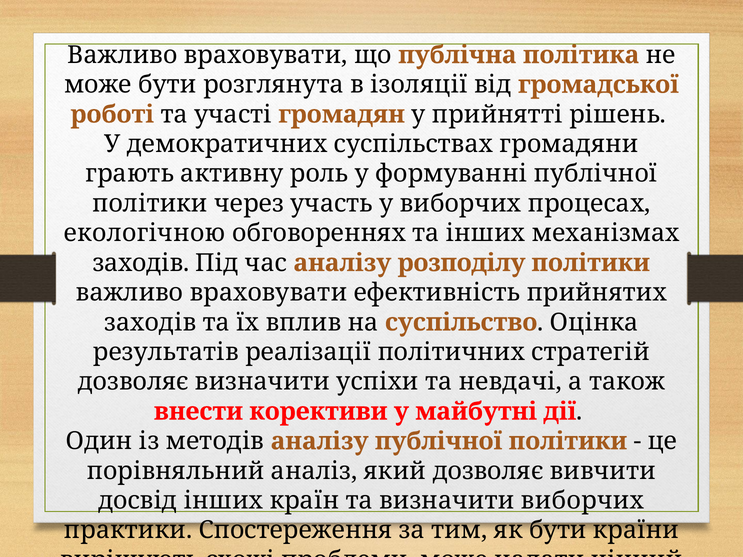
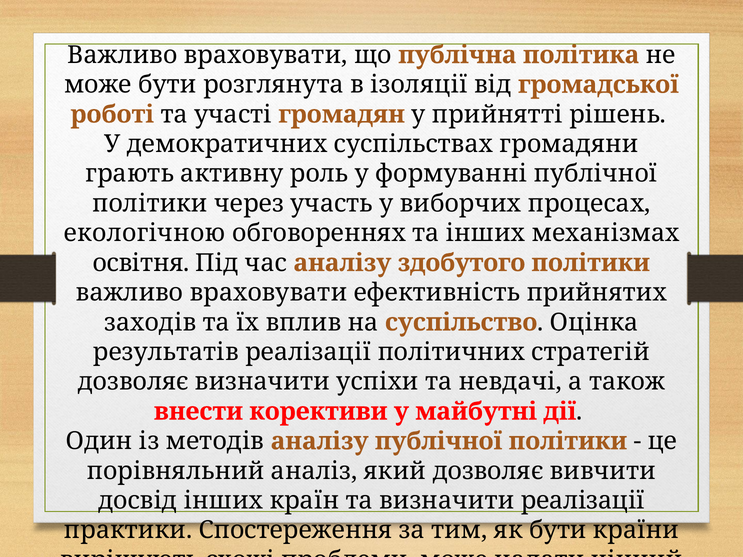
заходів: заходів -> освітня (141, 263)
розподілу: розподілу -> здобутого (462, 263)
визначити виборчих: виборчих -> реалізації (583, 501)
